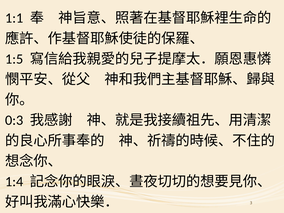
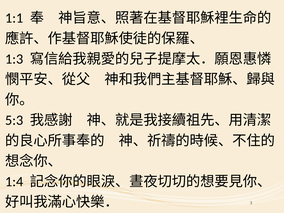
1:5: 1:5 -> 1:3 (14, 59)
0:3: 0:3 -> 5:3 (14, 120)
